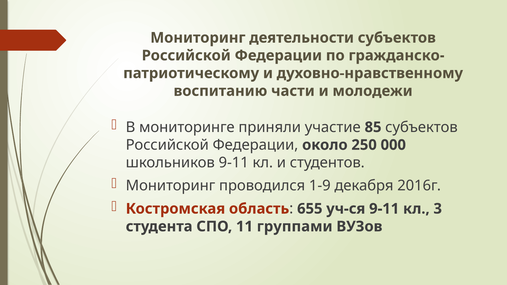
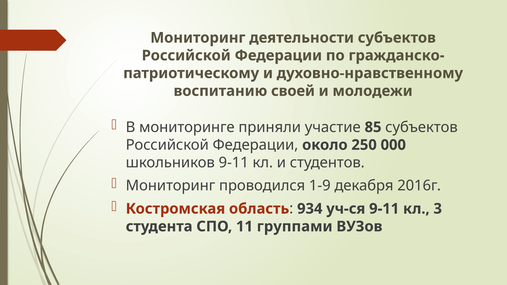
части: части -> своей (293, 91)
655: 655 -> 934 (310, 209)
